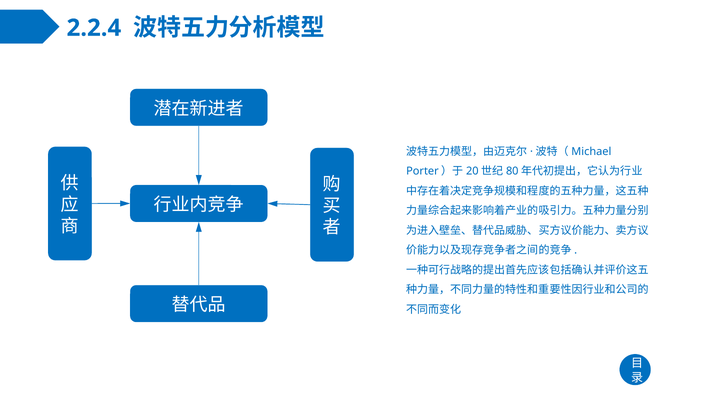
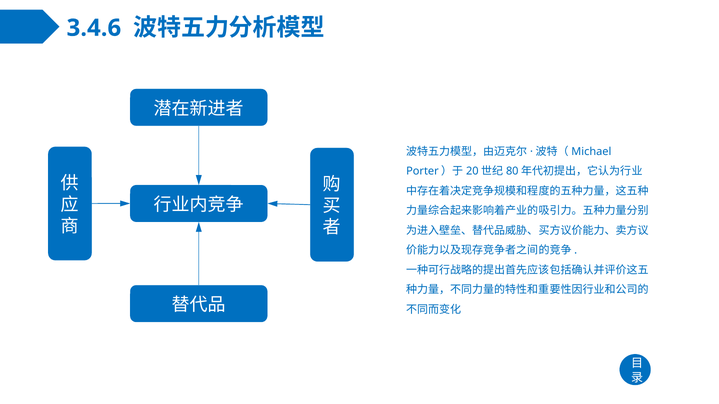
2.2.4: 2.2.4 -> 3.4.6 (94, 28)
